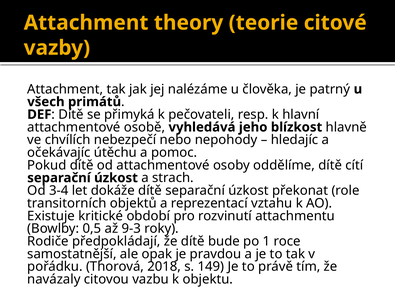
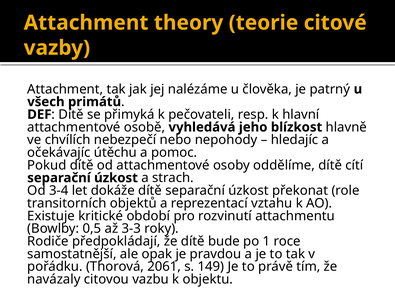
9-3: 9-3 -> 3-3 (131, 228)
2018: 2018 -> 2061 (164, 266)
